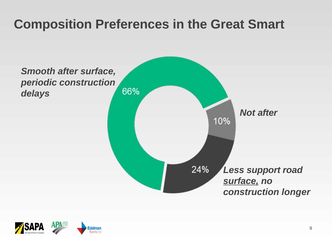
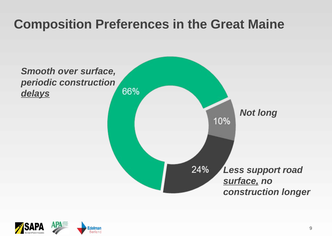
Smart: Smart -> Maine (266, 24)
Smooth after: after -> over (68, 71)
delays underline: none -> present (35, 94)
Not after: after -> long (267, 113)
